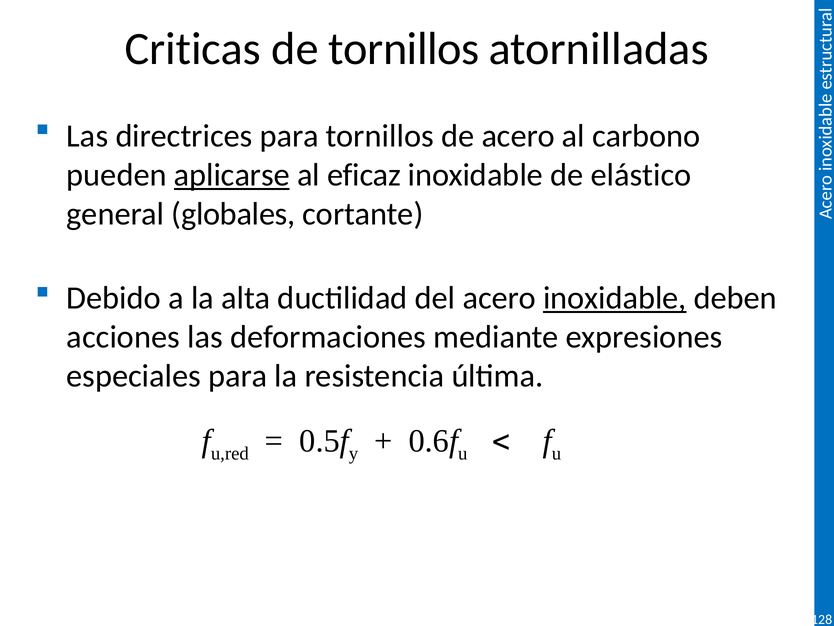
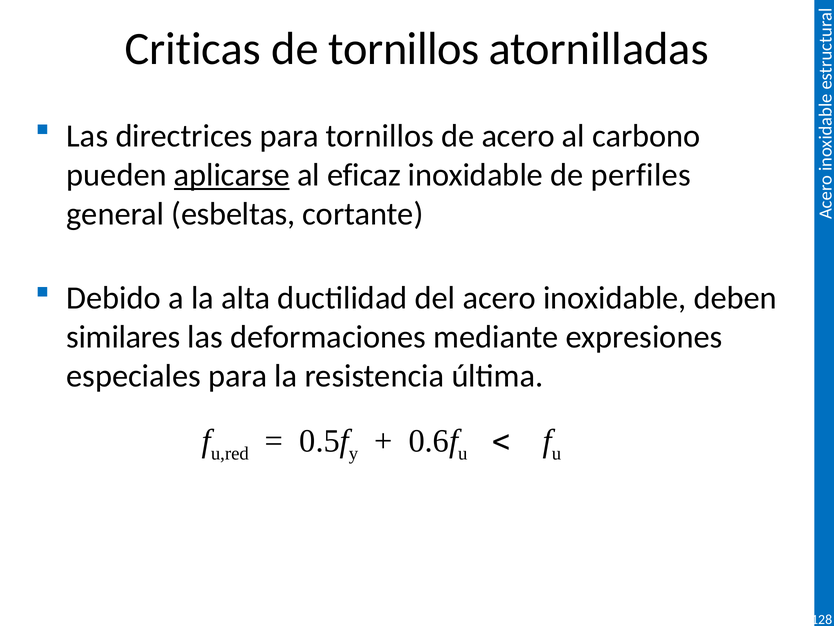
elástico: elástico -> perfiles (641, 175)
globales: globales -> esbeltas (233, 214)
inoxidable underline: present -> none (615, 298)
acciones: acciones -> similares (123, 337)
